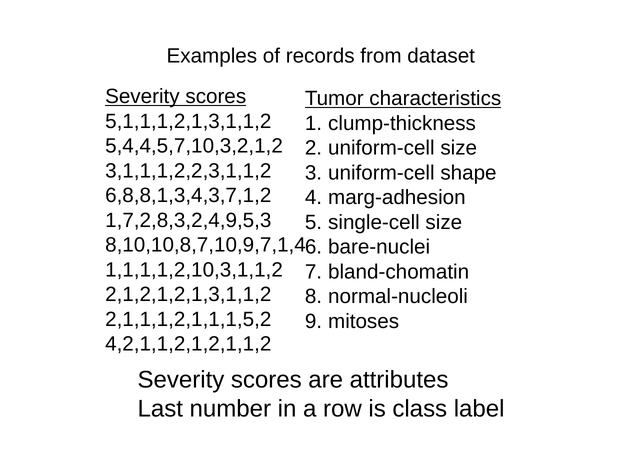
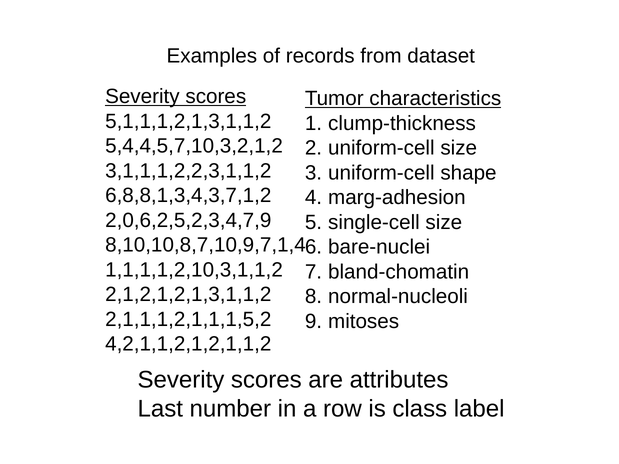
1,7,2,8,3,2,4,9,5,3: 1,7,2,8,3,2,4,9,5,3 -> 2,0,6,2,5,2,3,4,7,9 (188, 220)
